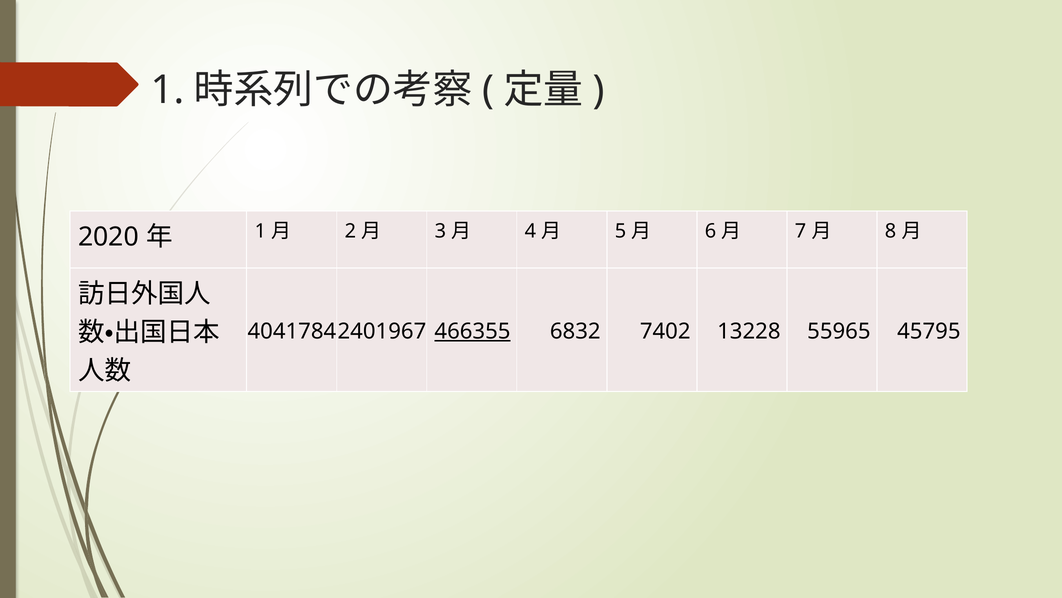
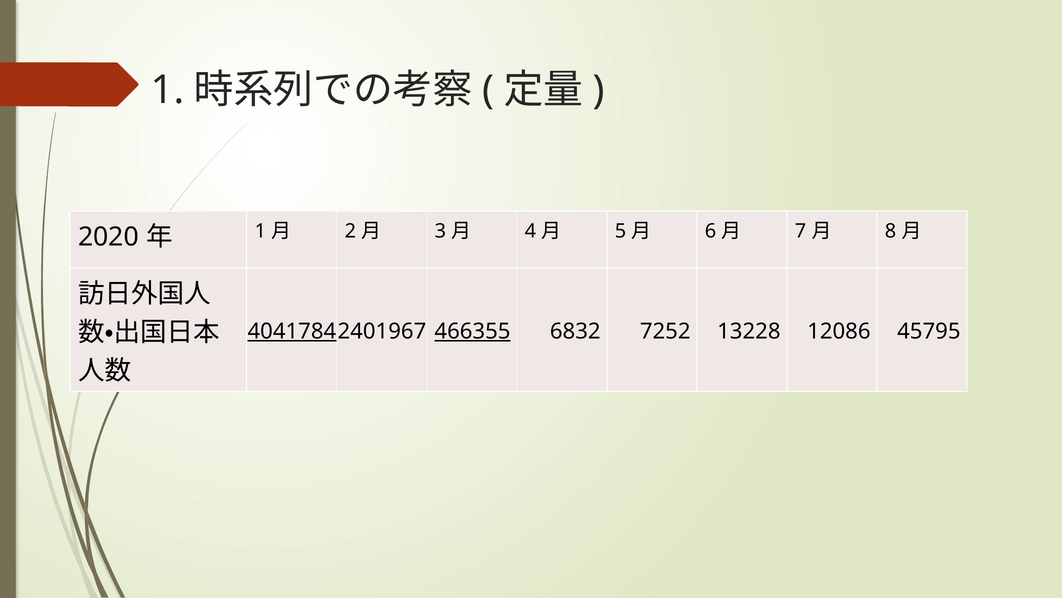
4041784 underline: none -> present (292, 331)
7402: 7402 -> 7252 (665, 331)
55965: 55965 -> 12086 (839, 331)
